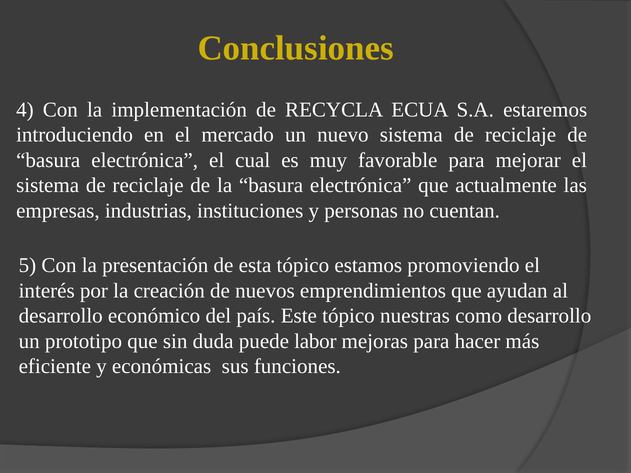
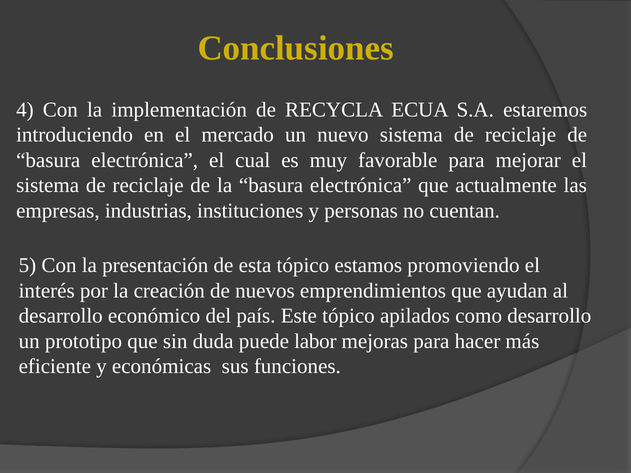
nuestras: nuestras -> apilados (415, 316)
